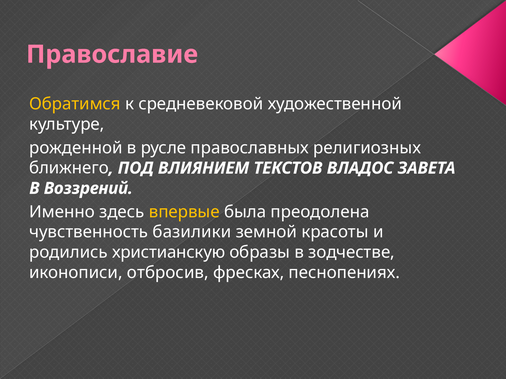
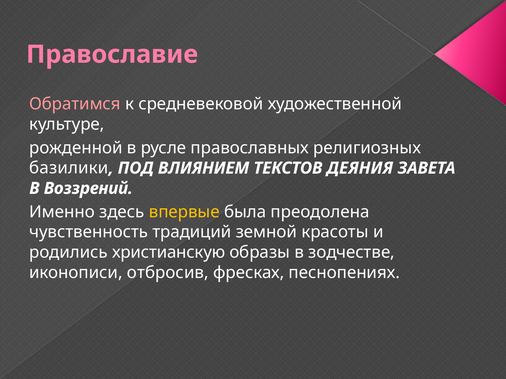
Обратимся colour: yellow -> pink (75, 104)
ближнего: ближнего -> базилики (69, 168)
ВЛАДОС: ВЛАДОС -> ДЕЯНИЯ (360, 168)
базилики: базилики -> традиций (192, 232)
